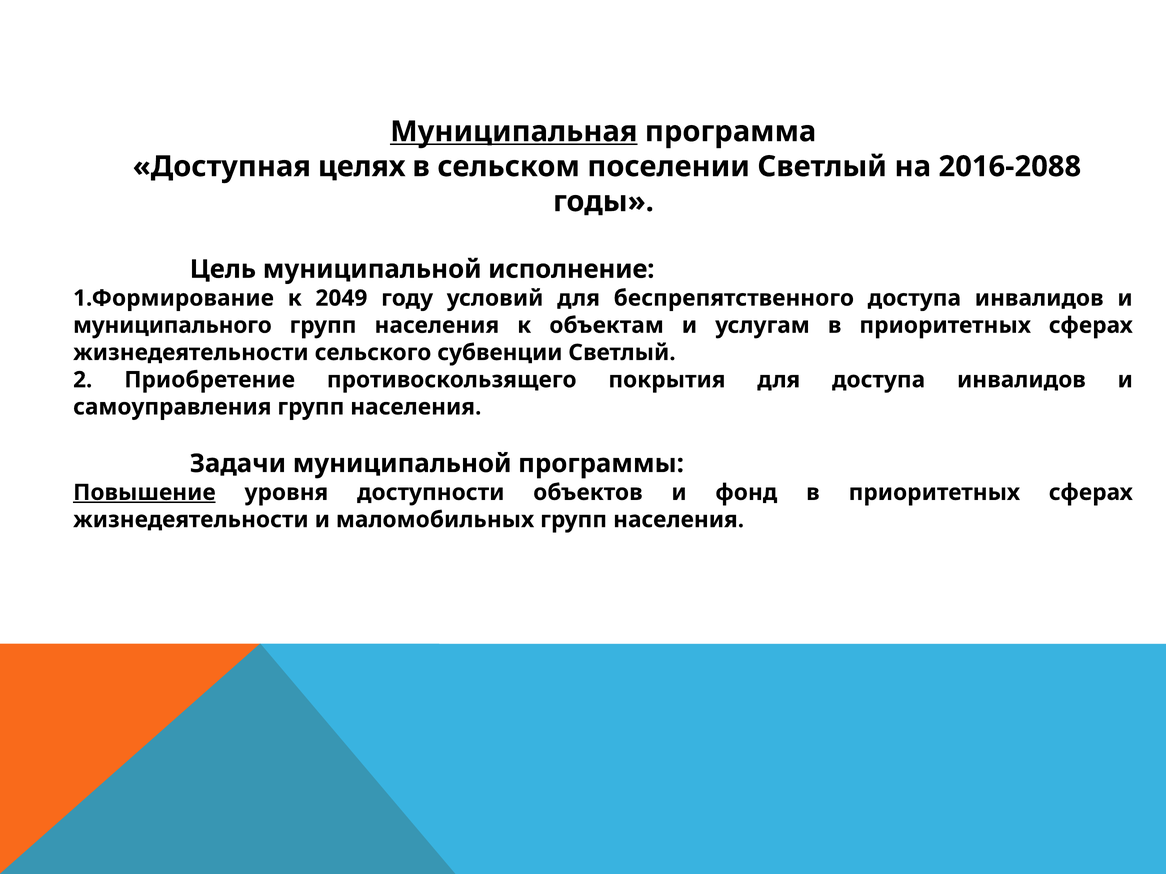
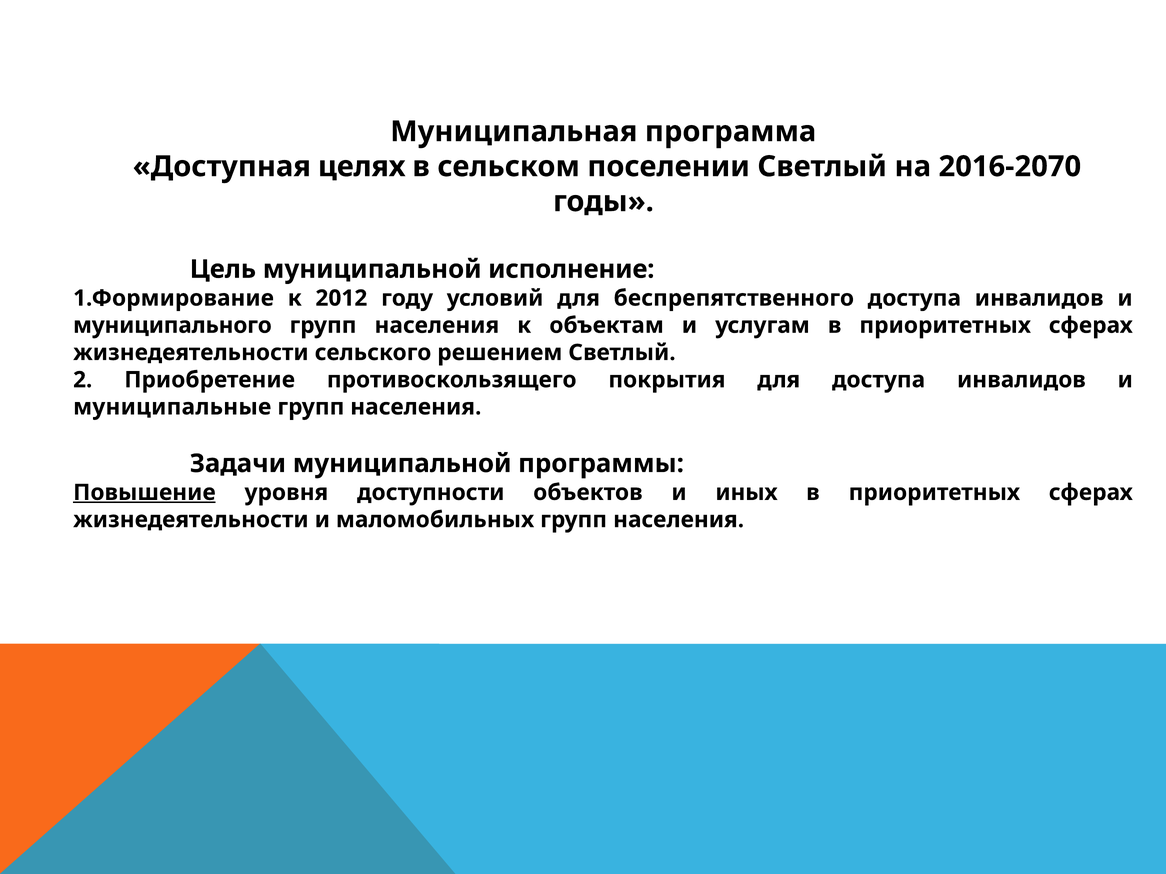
Муниципальная underline: present -> none (514, 132)
2016-2088: 2016-2088 -> 2016-2070 (1010, 167)
2049: 2049 -> 2012 (341, 298)
субвенции: субвенции -> решением (500, 353)
самоуправления: самоуправления -> муниципальные (172, 407)
фонд: фонд -> иных (746, 493)
